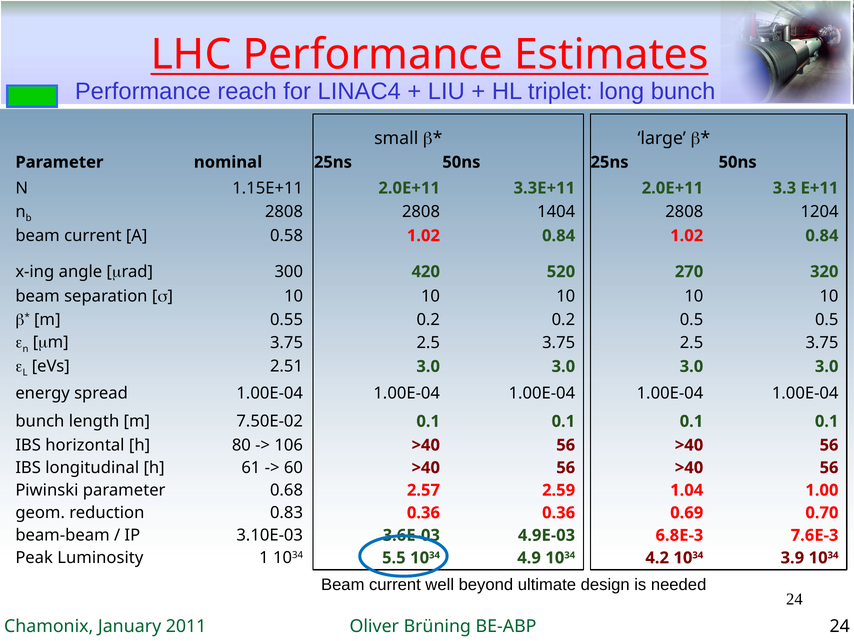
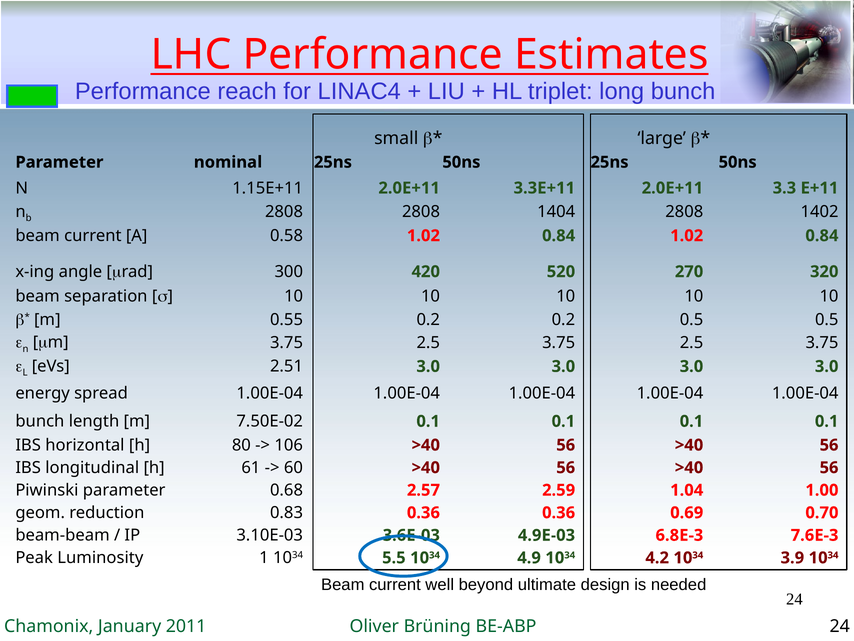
1204: 1204 -> 1402 (820, 212)
